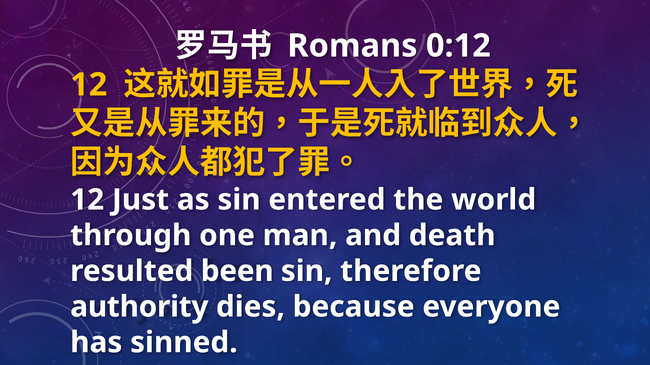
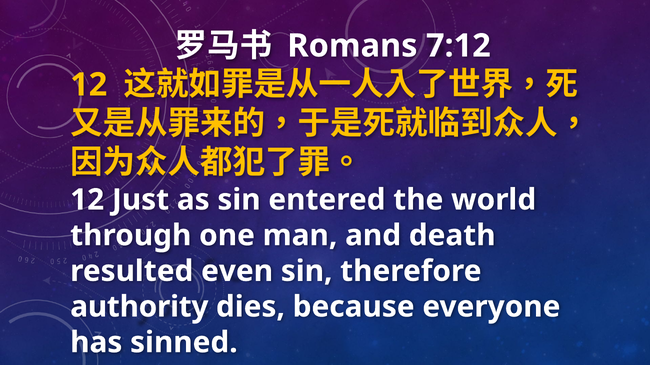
0:12: 0:12 -> 7:12 (458, 46)
been: been -> even (237, 272)
